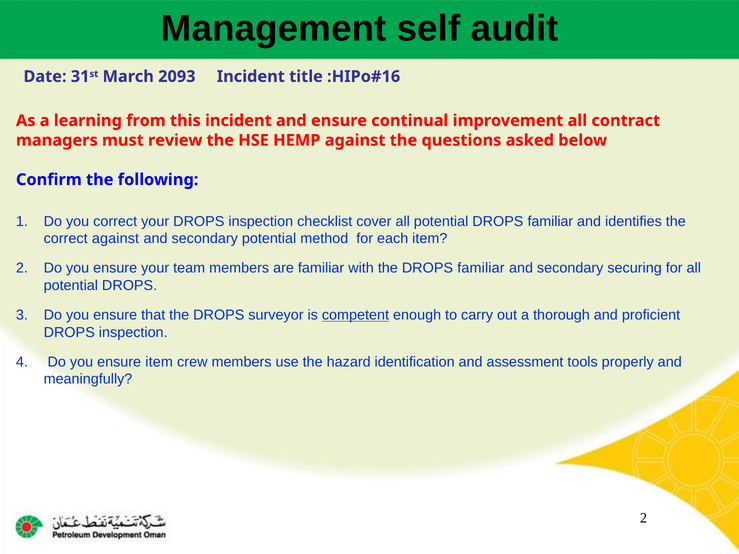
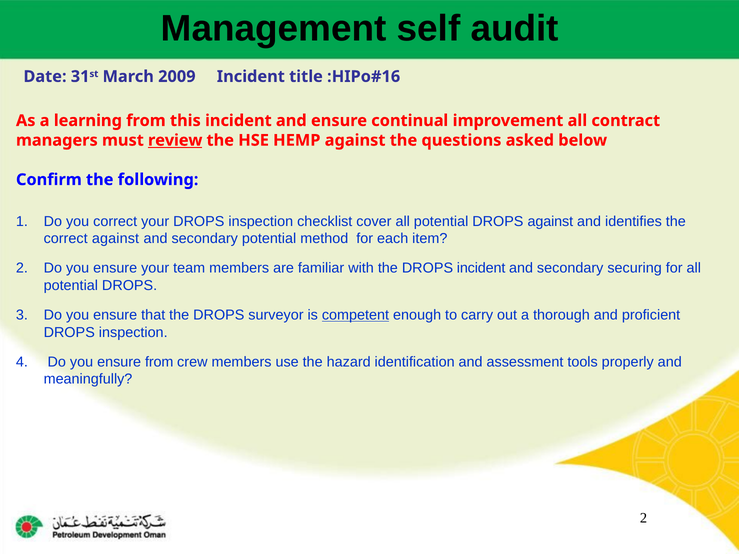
2093: 2093 -> 2009 (177, 77)
review underline: none -> present (175, 140)
potential DROPS familiar: familiar -> against (550, 222)
the DROPS familiar: familiar -> incident (481, 268)
ensure item: item -> from (159, 362)
